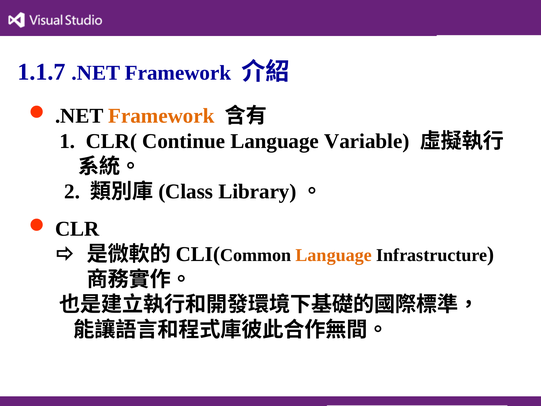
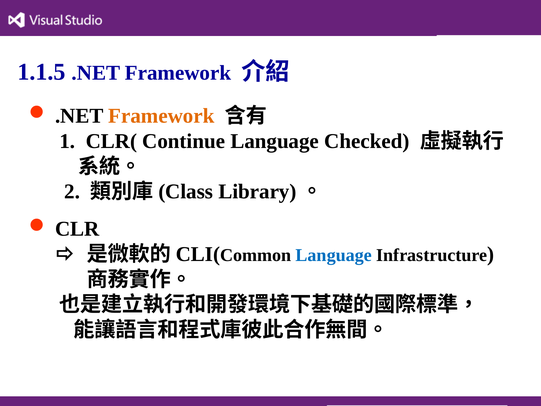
1.1.7: 1.1.7 -> 1.1.5 (42, 72)
Variable: Variable -> Checked (367, 141)
Language colour: orange -> blue (334, 255)
